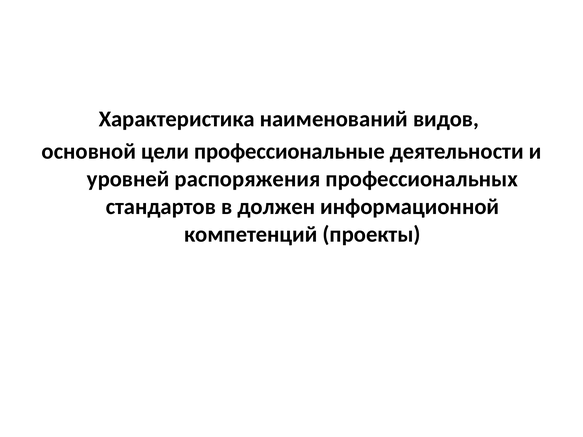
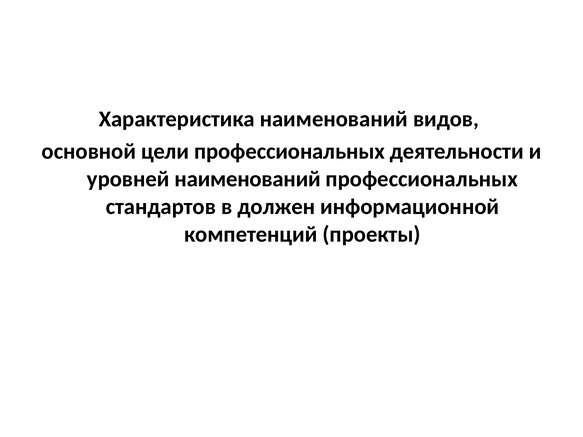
цели профессиональные: профессиональные -> профессиональных (290, 151)
уровней распоряжения: распоряжения -> наименований (248, 179)
